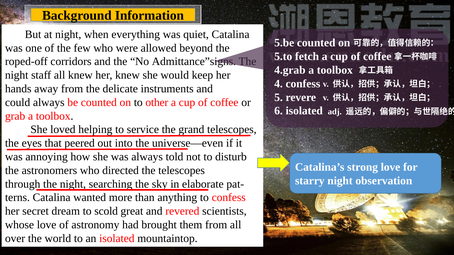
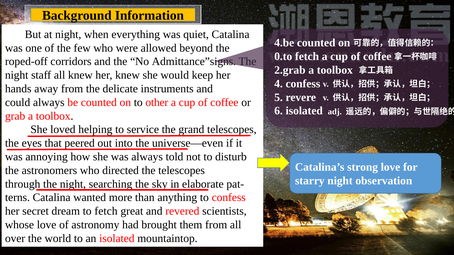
5.be: 5.be -> 4.be (284, 43)
5.to: 5.to -> 0.to (283, 57)
4.grab: 4.grab -> 2.grab (290, 70)
to scold: scold -> fetch (106, 211)
